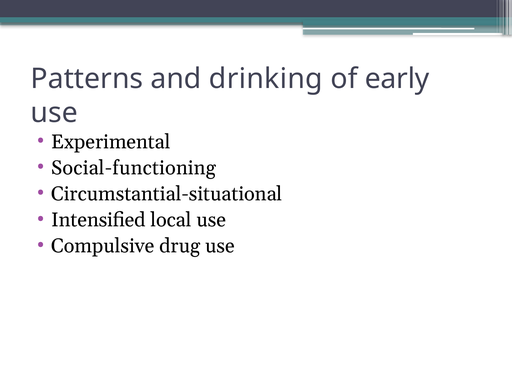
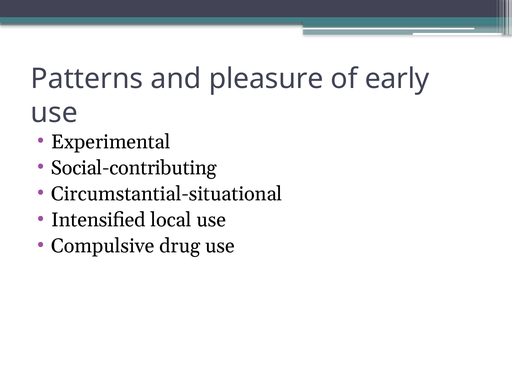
drinking: drinking -> pleasure (266, 79)
Social-functioning: Social-functioning -> Social-contributing (134, 168)
